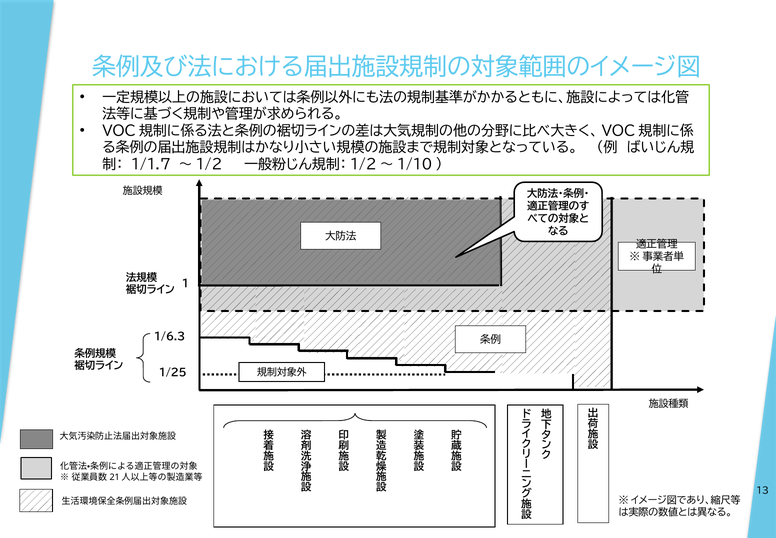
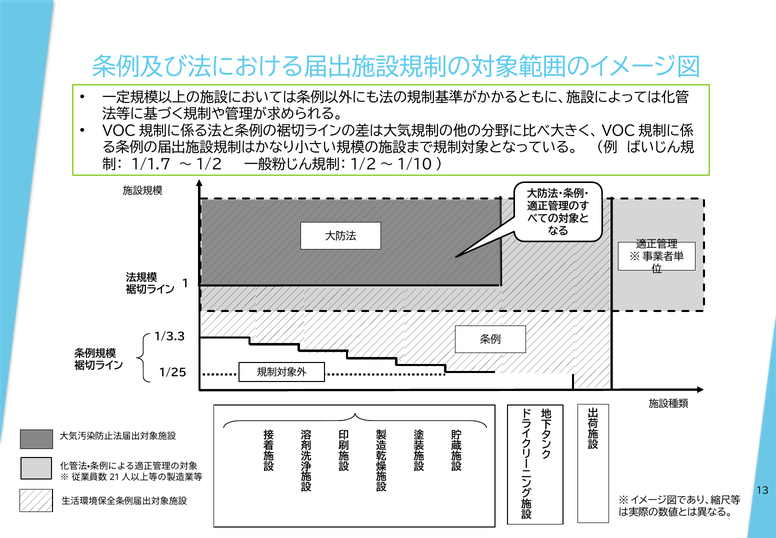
1/6.3: 1/6.3 -> 1/3.3 (170, 336)
